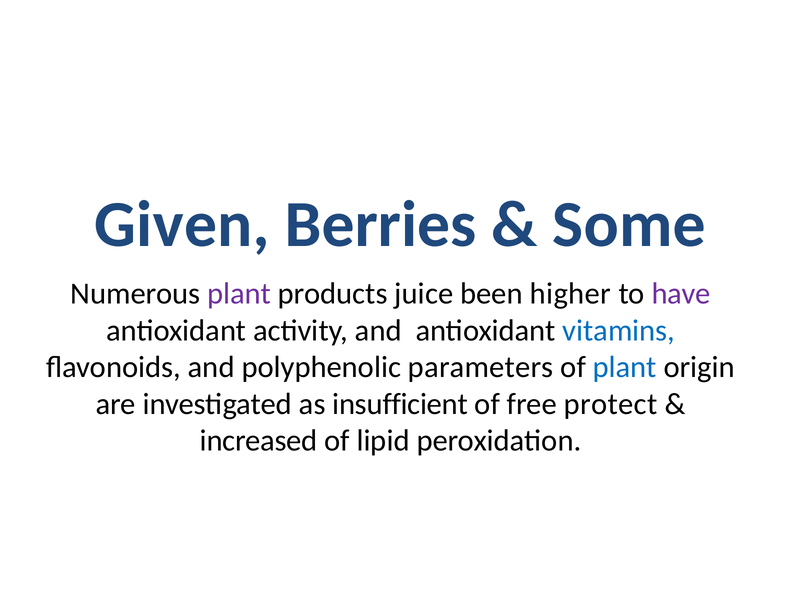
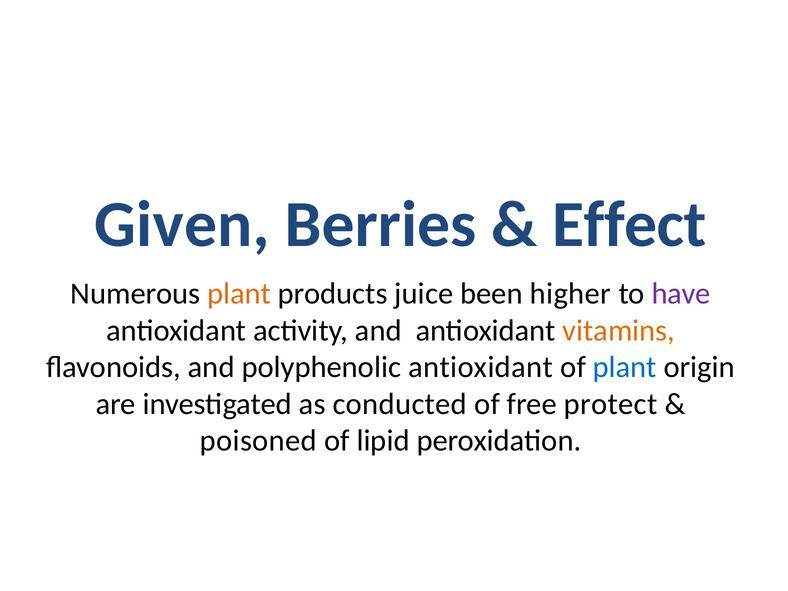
Some: Some -> Effect (630, 225)
plant colour: purple -> orange (239, 294)
vitamins colour: blue -> orange (619, 330)
polyphenolic parameters: parameters -> antioxidant (481, 367)
insufficient: insufficient -> conducted (400, 404)
increased: increased -> poisoned (258, 441)
